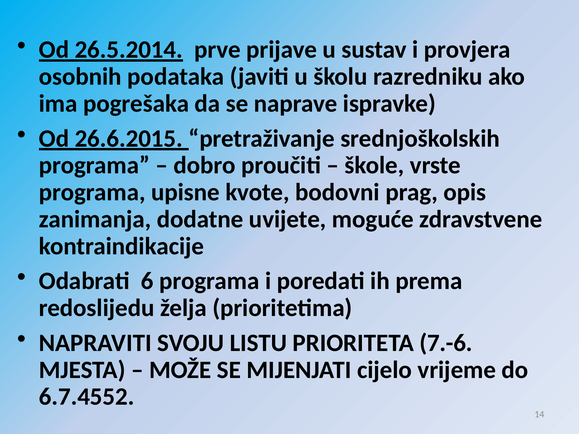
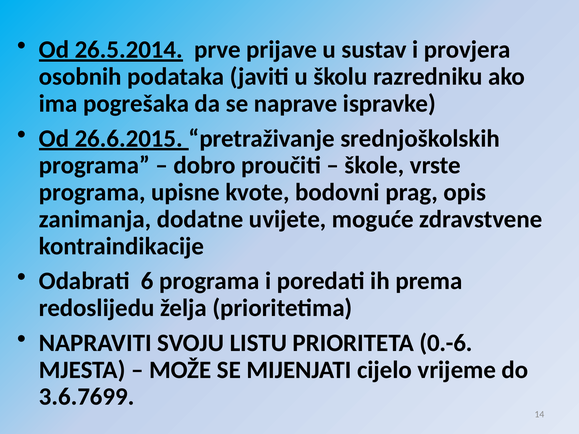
7.-6: 7.-6 -> 0.-6 (446, 343)
6.7.4552: 6.7.4552 -> 3.6.7699 (87, 397)
